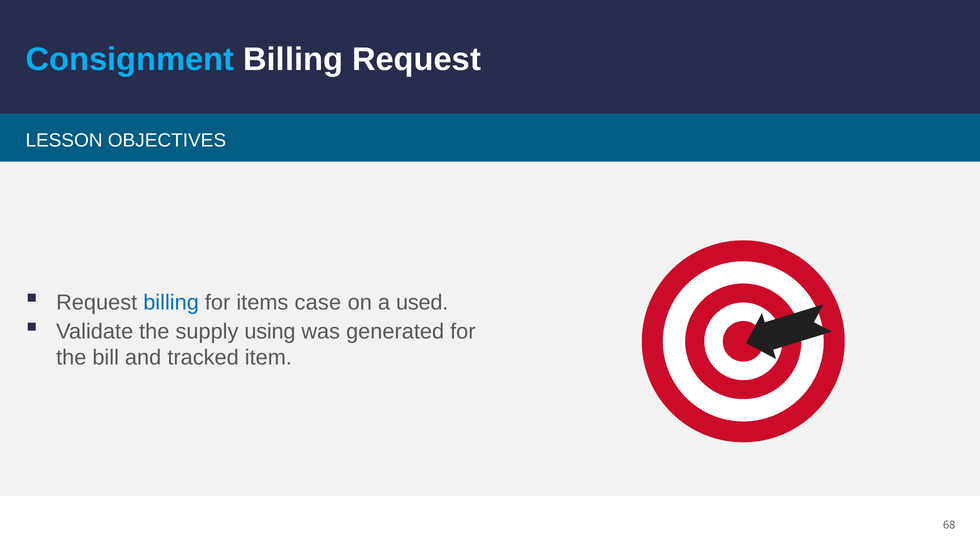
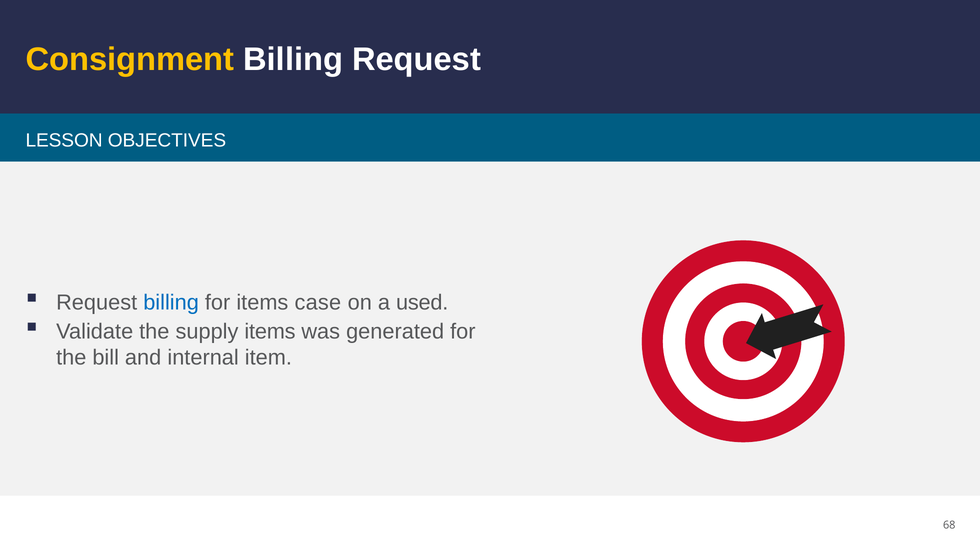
Consignment colour: light blue -> yellow (130, 60)
supply using: using -> items (270, 332)
tracked: tracked -> internal (203, 358)
